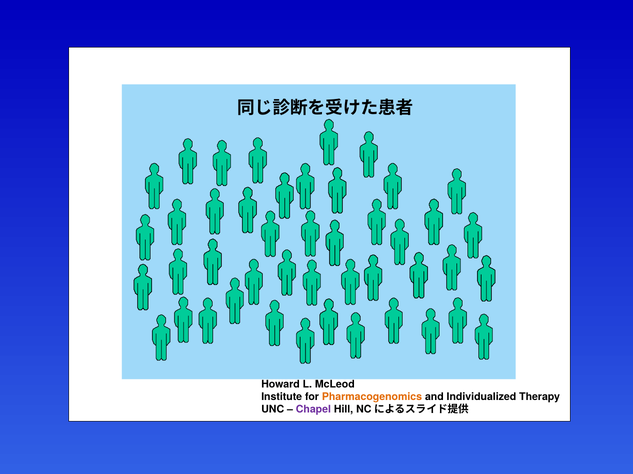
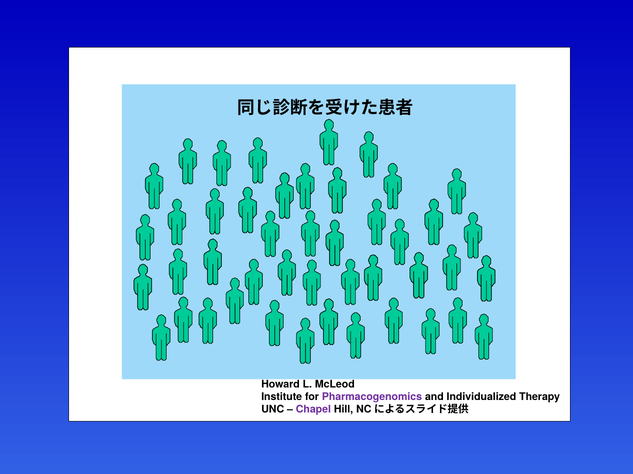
Pharmacogenomics colour: orange -> purple (372, 397)
